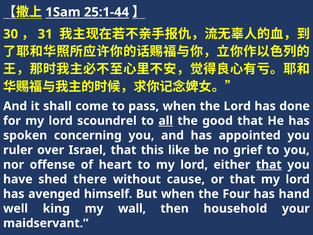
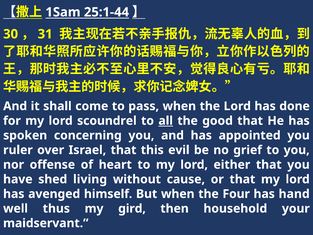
like: like -> evil (179, 150)
that underline: present -> none (269, 164)
there: there -> living (90, 179)
king: king -> thus (56, 208)
wall: wall -> gird (132, 208)
